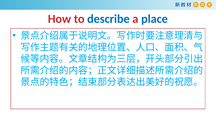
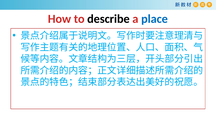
describe colour: blue -> black (109, 19)
